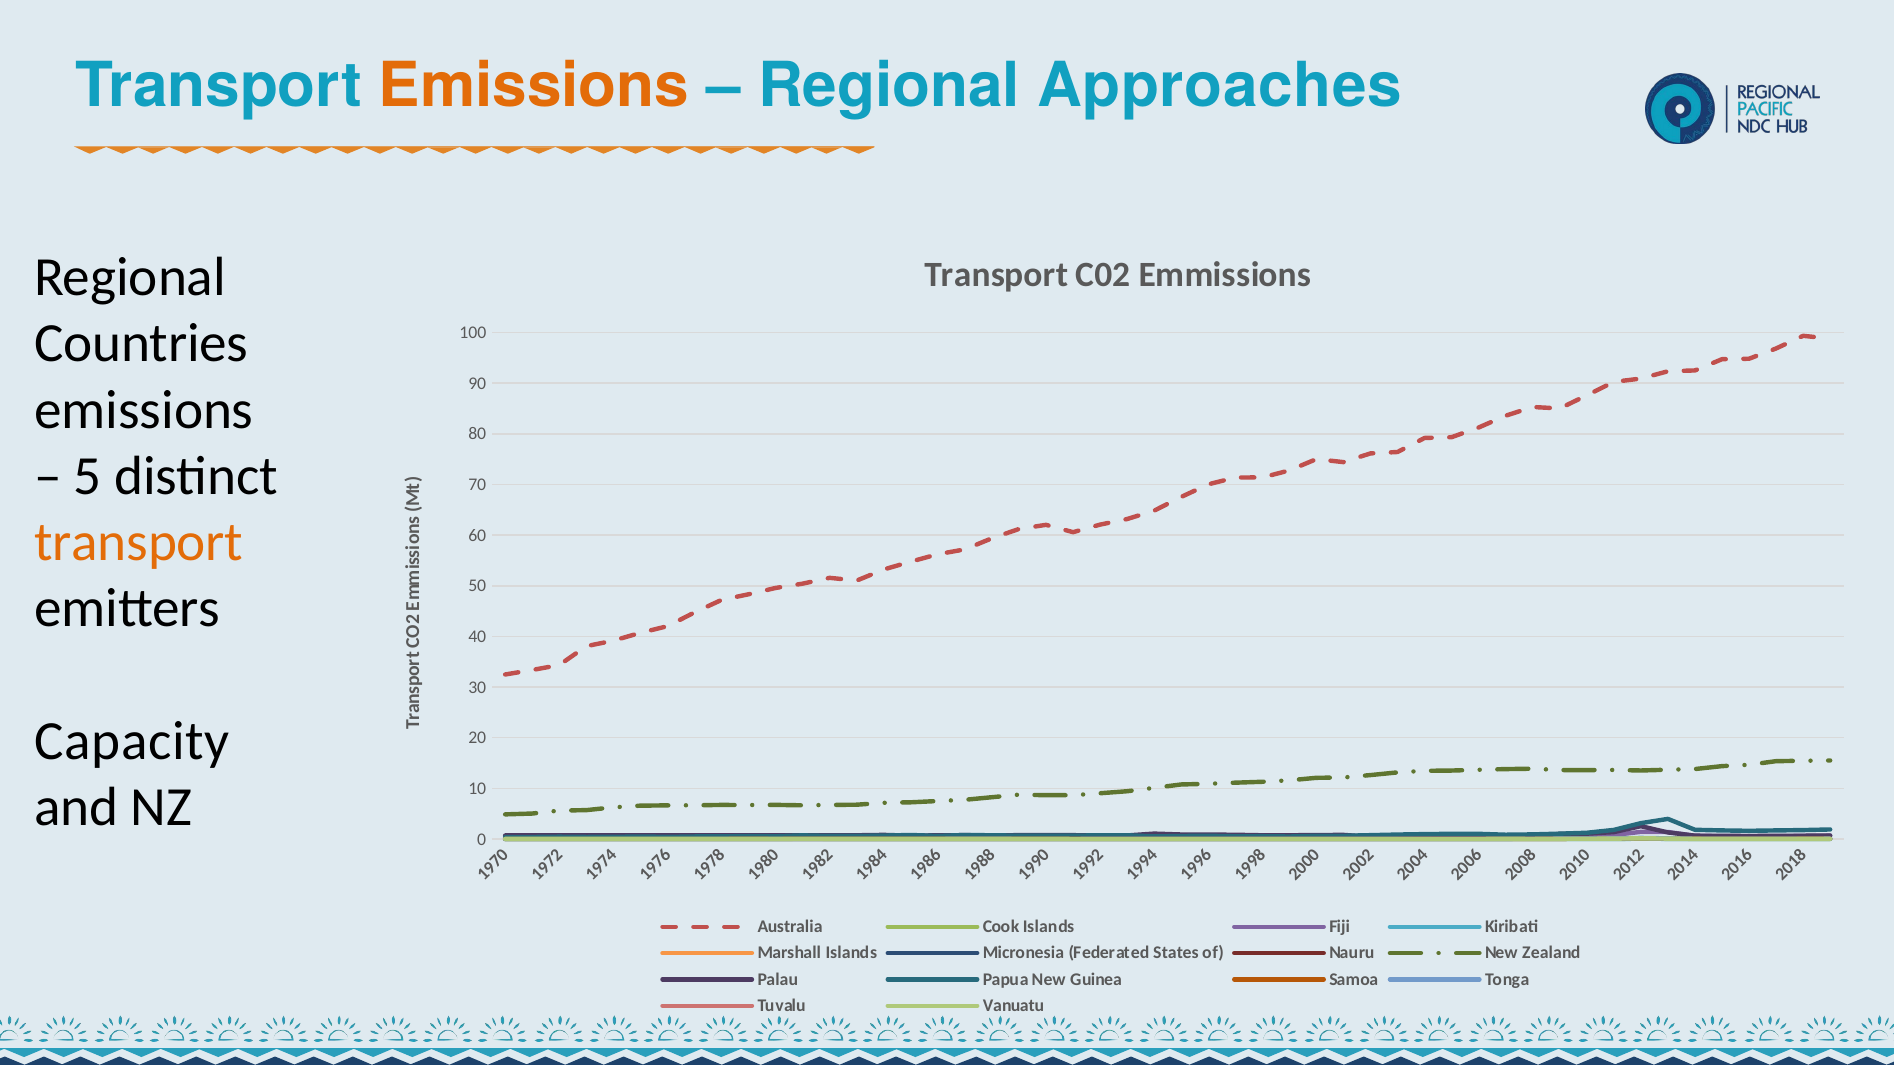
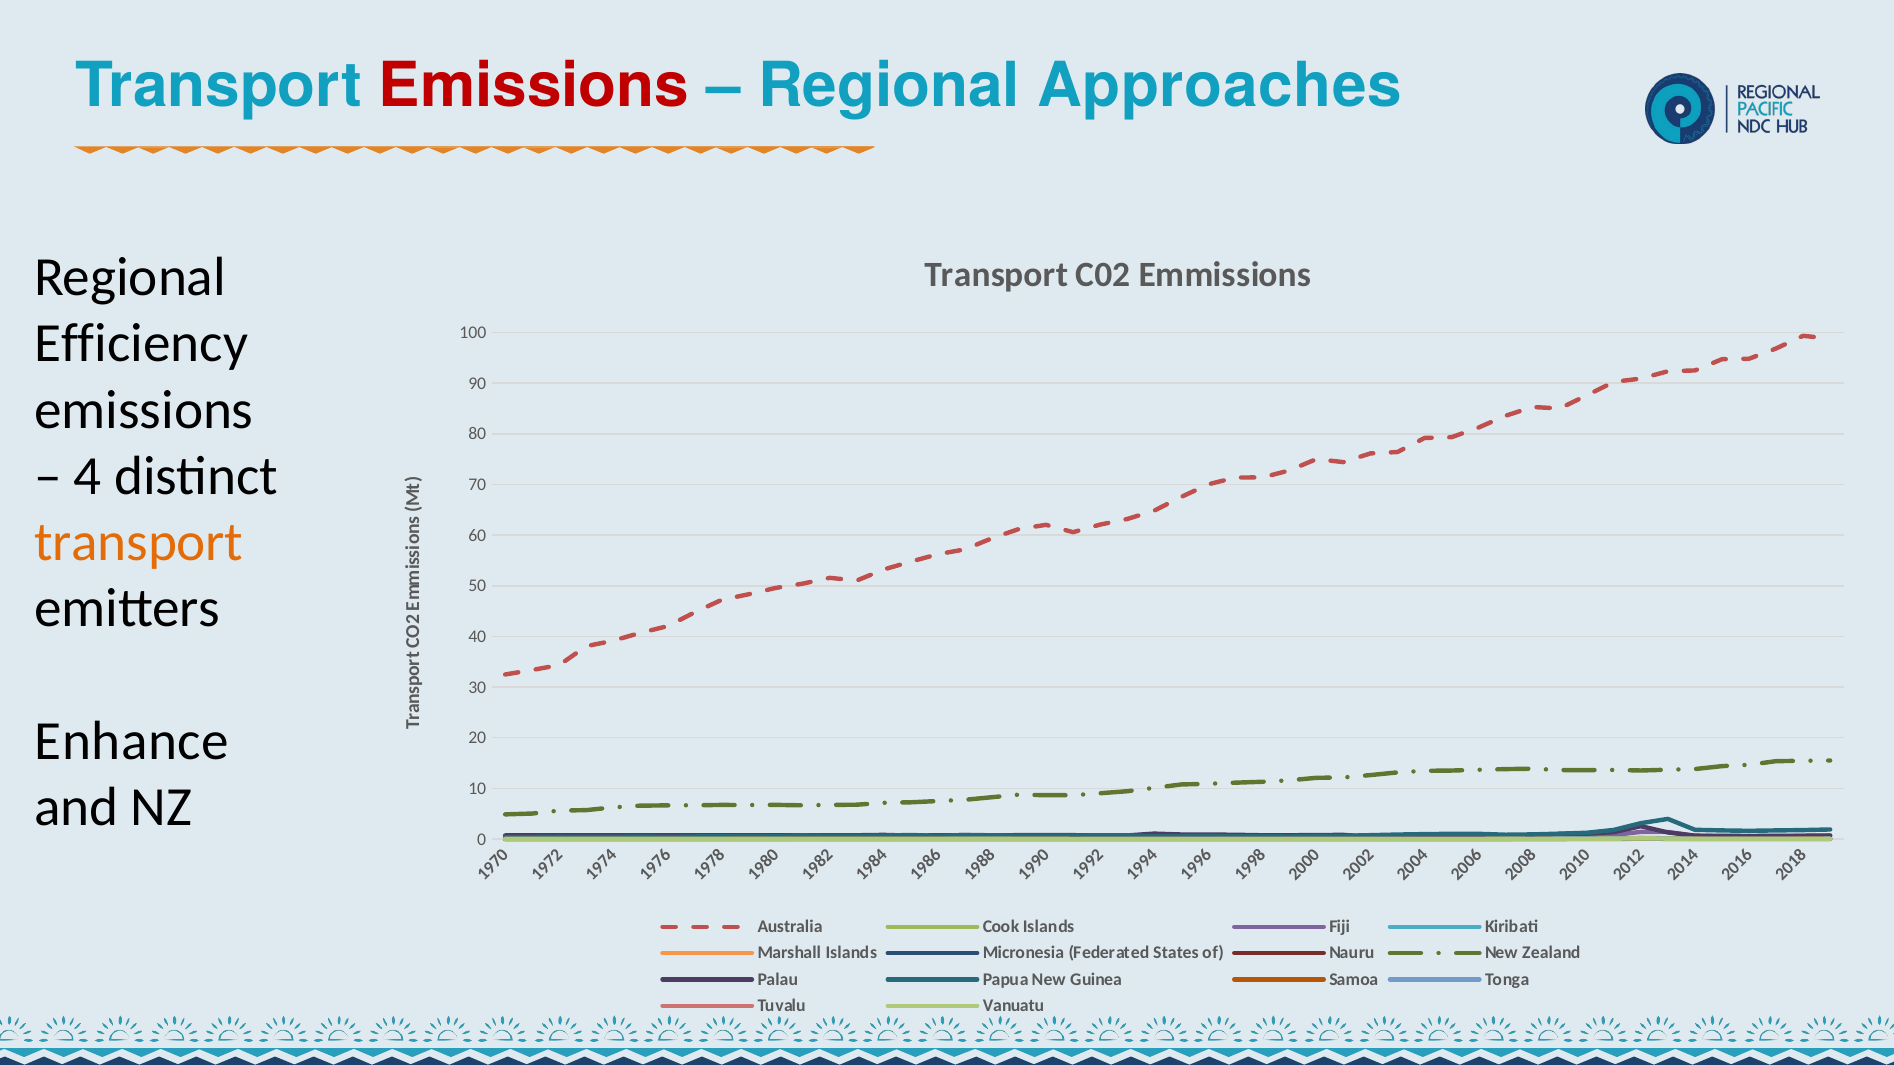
Emissions colour: orange -> red (534, 86)
Countries: Countries -> Efficiency (141, 344)
5: 5 -> 4 (88, 476)
Capacity: Capacity -> Enhance (132, 742)
